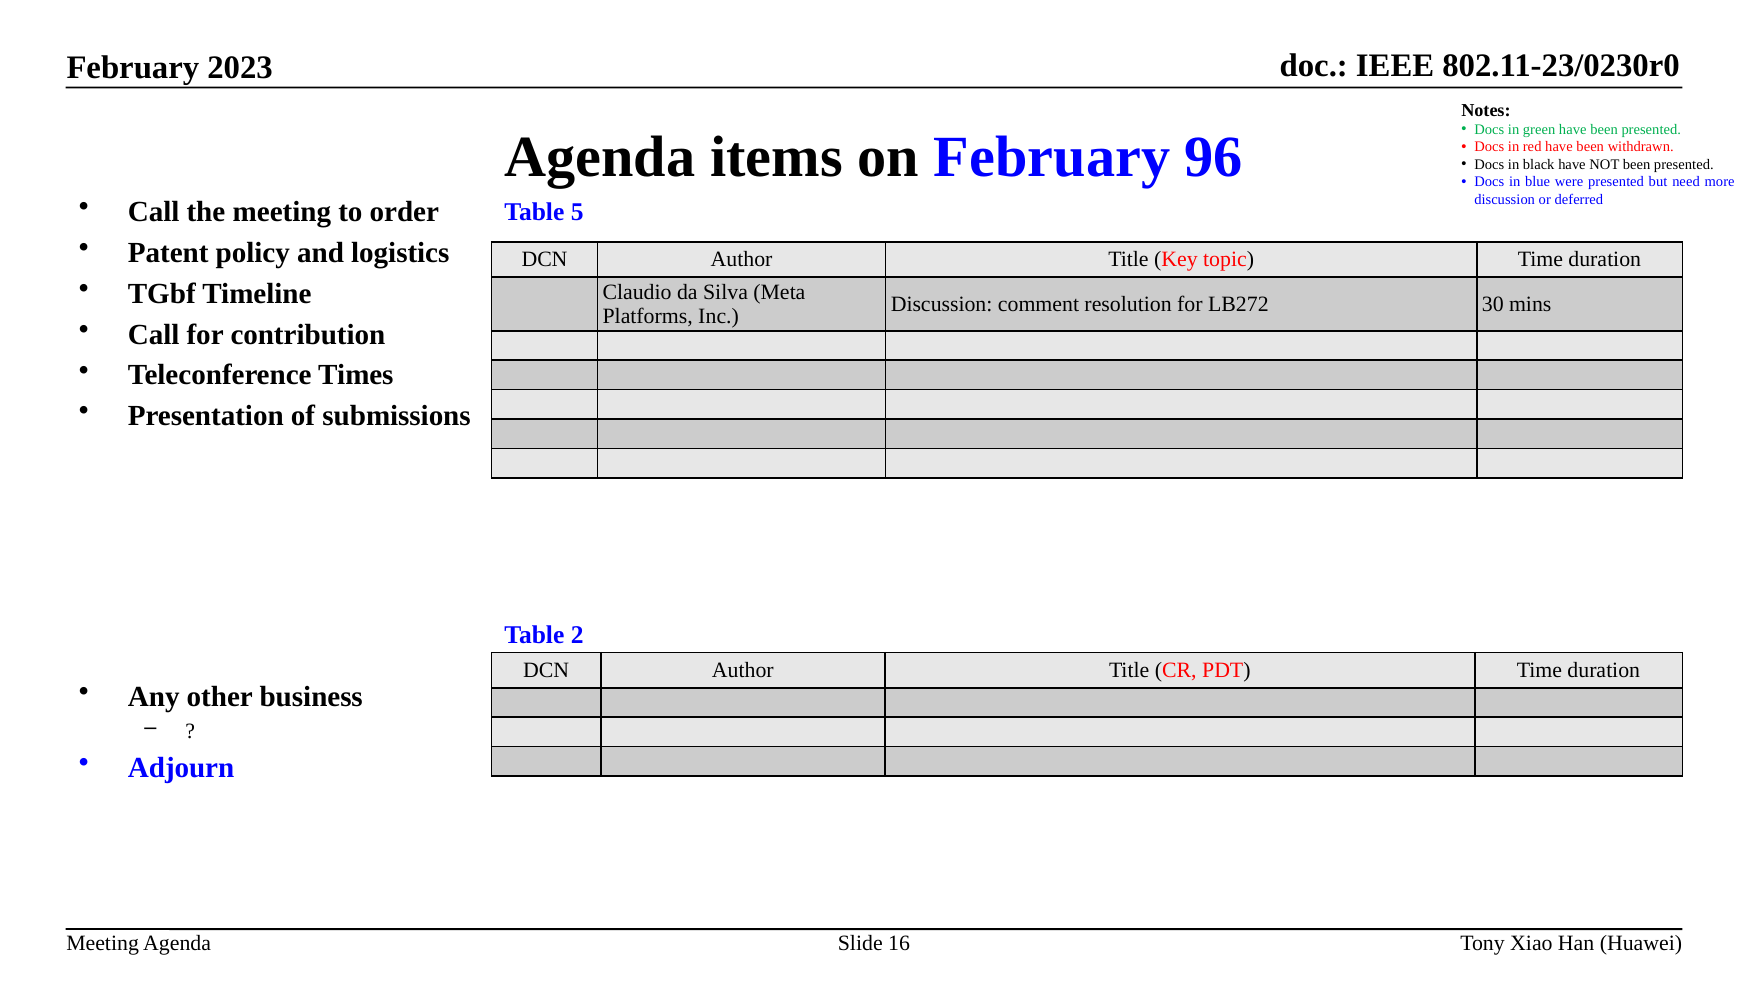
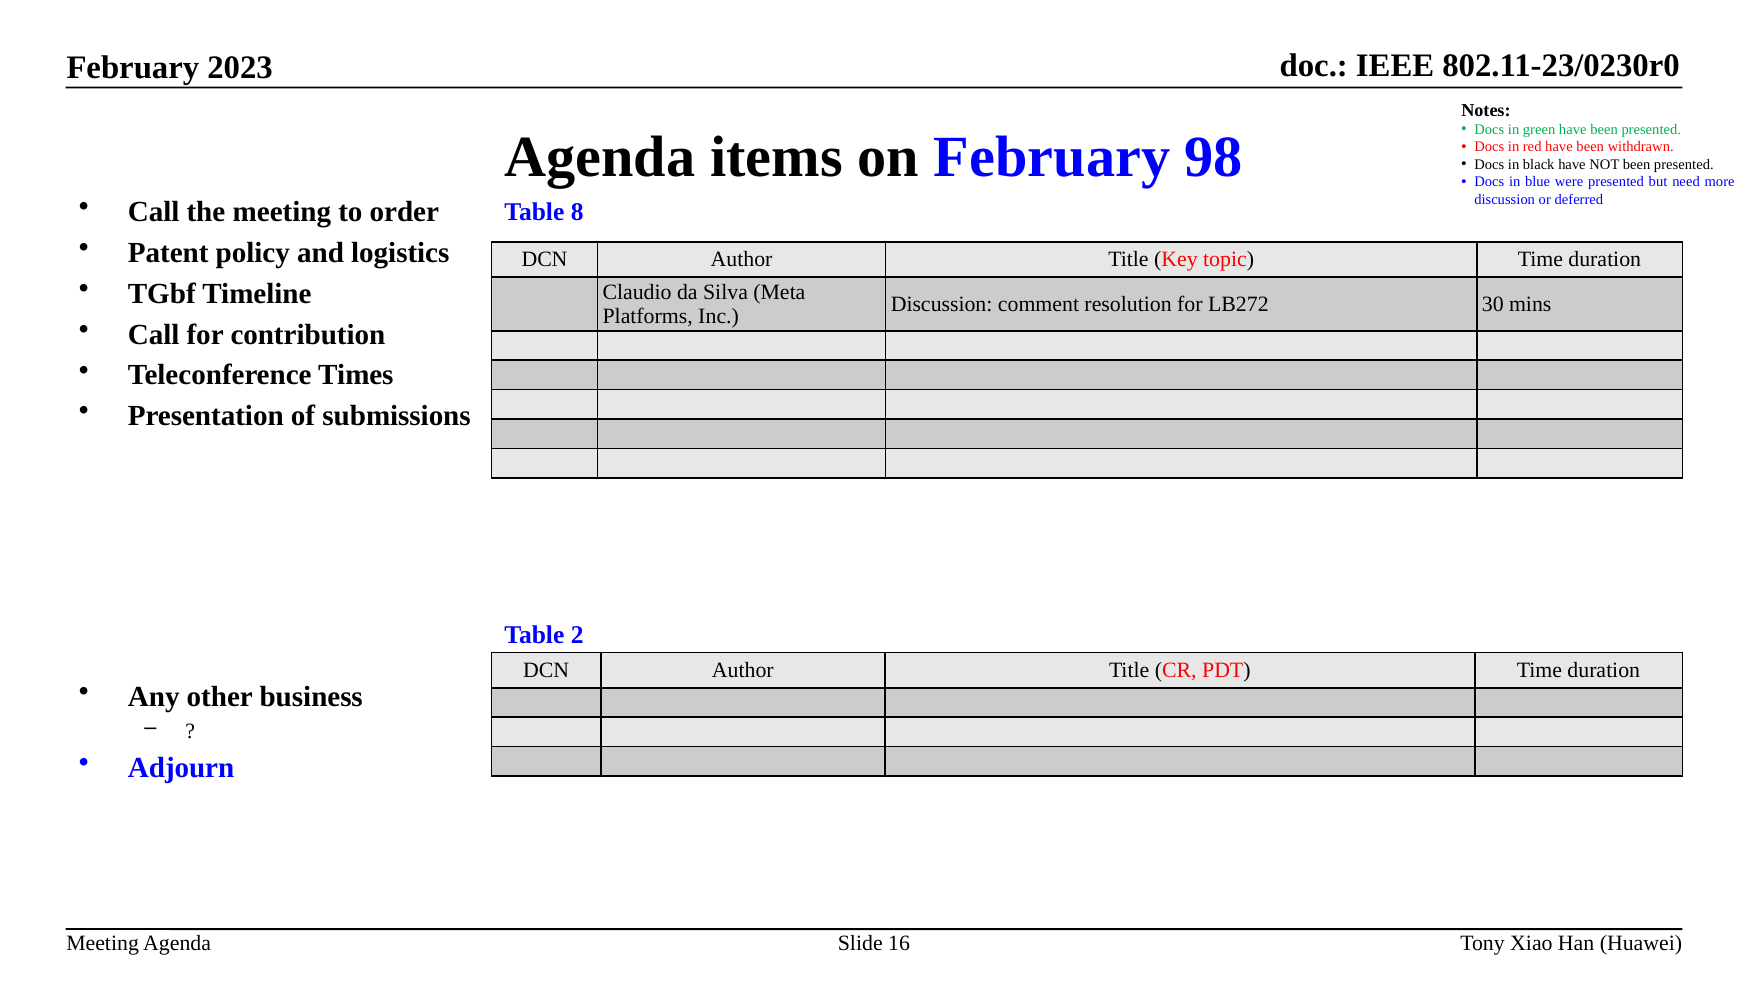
96: 96 -> 98 (1214, 157)
5: 5 -> 8 (577, 212)
